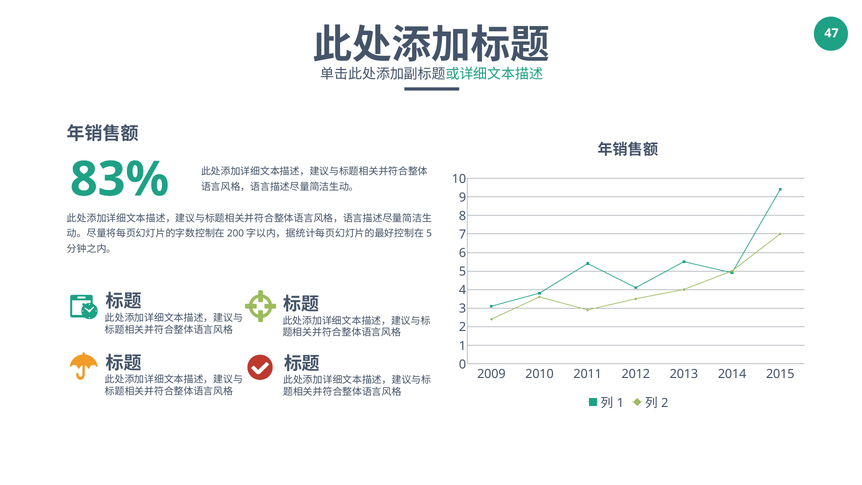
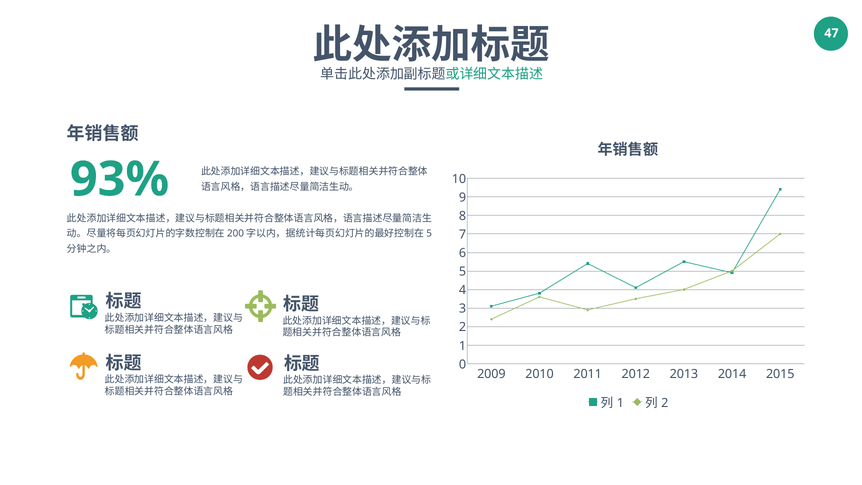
83%: 83% -> 93% (120, 179)
